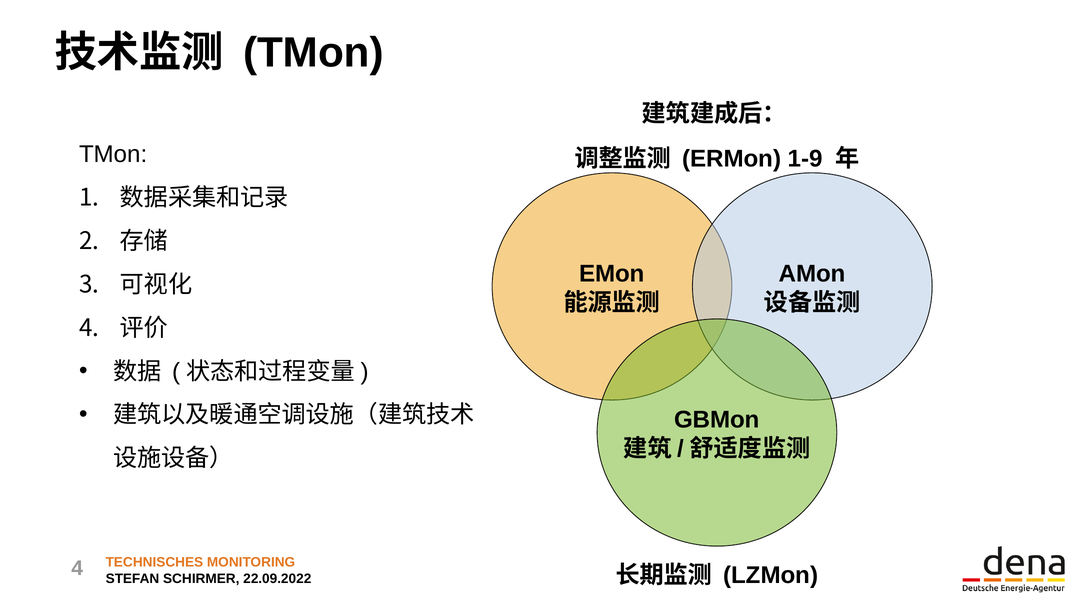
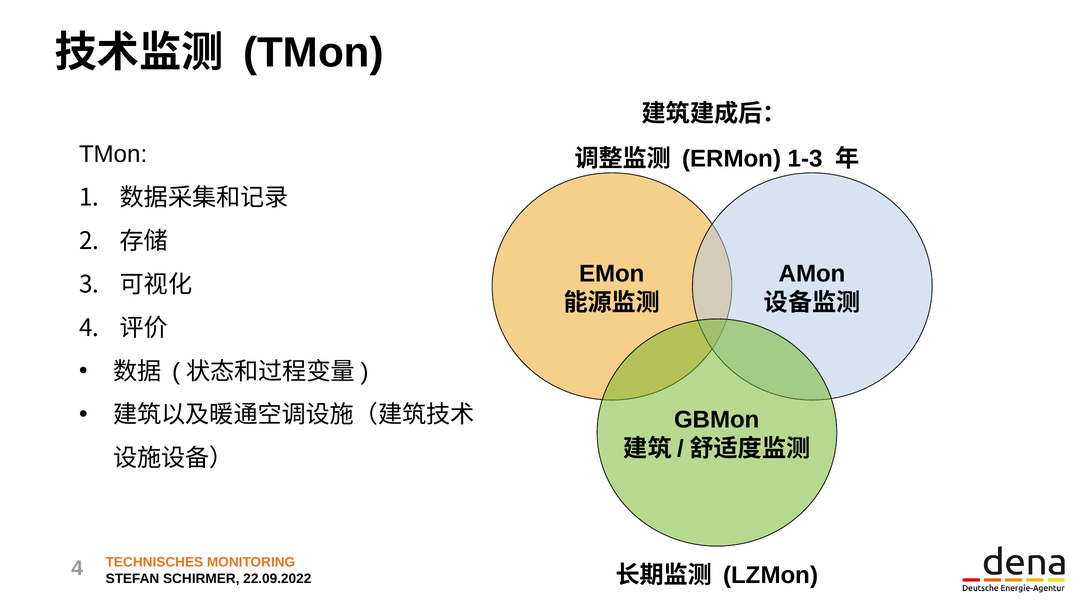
1-9: 1-9 -> 1-3 (805, 159)
